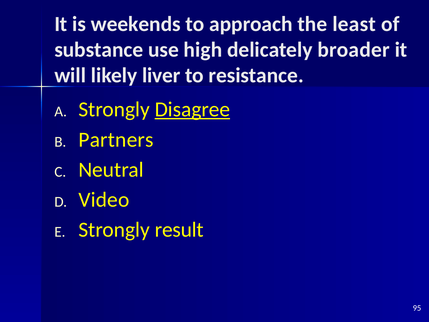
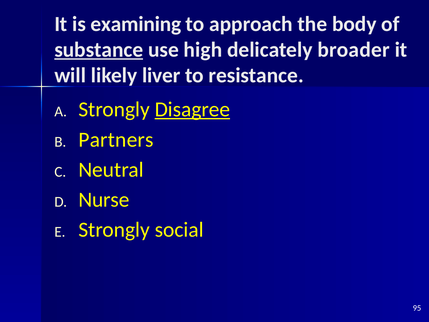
weekends: weekends -> examining (136, 24)
least: least -> body (354, 24)
substance underline: none -> present (99, 50)
Video: Video -> Nurse (104, 200)
result: result -> social (179, 230)
